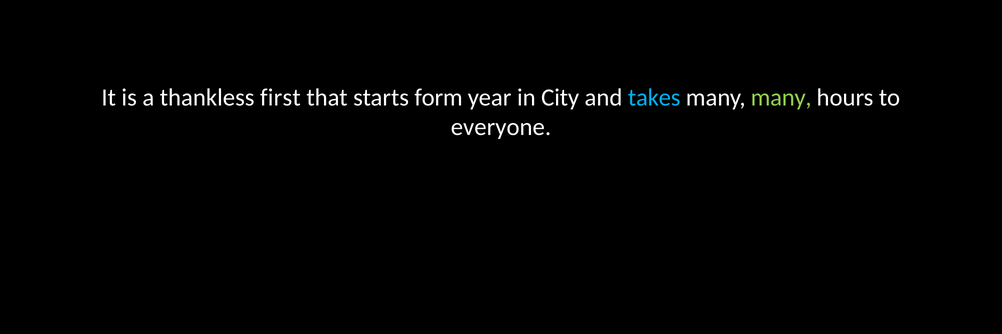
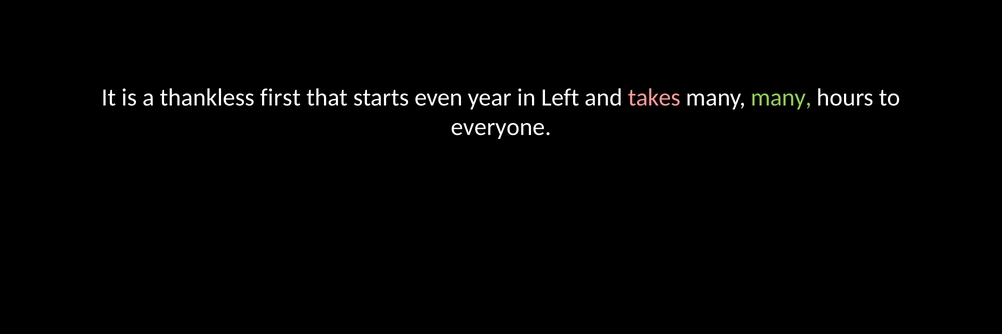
form: form -> even (439, 98)
City: City -> Left (560, 98)
takes colour: light blue -> pink (654, 98)
